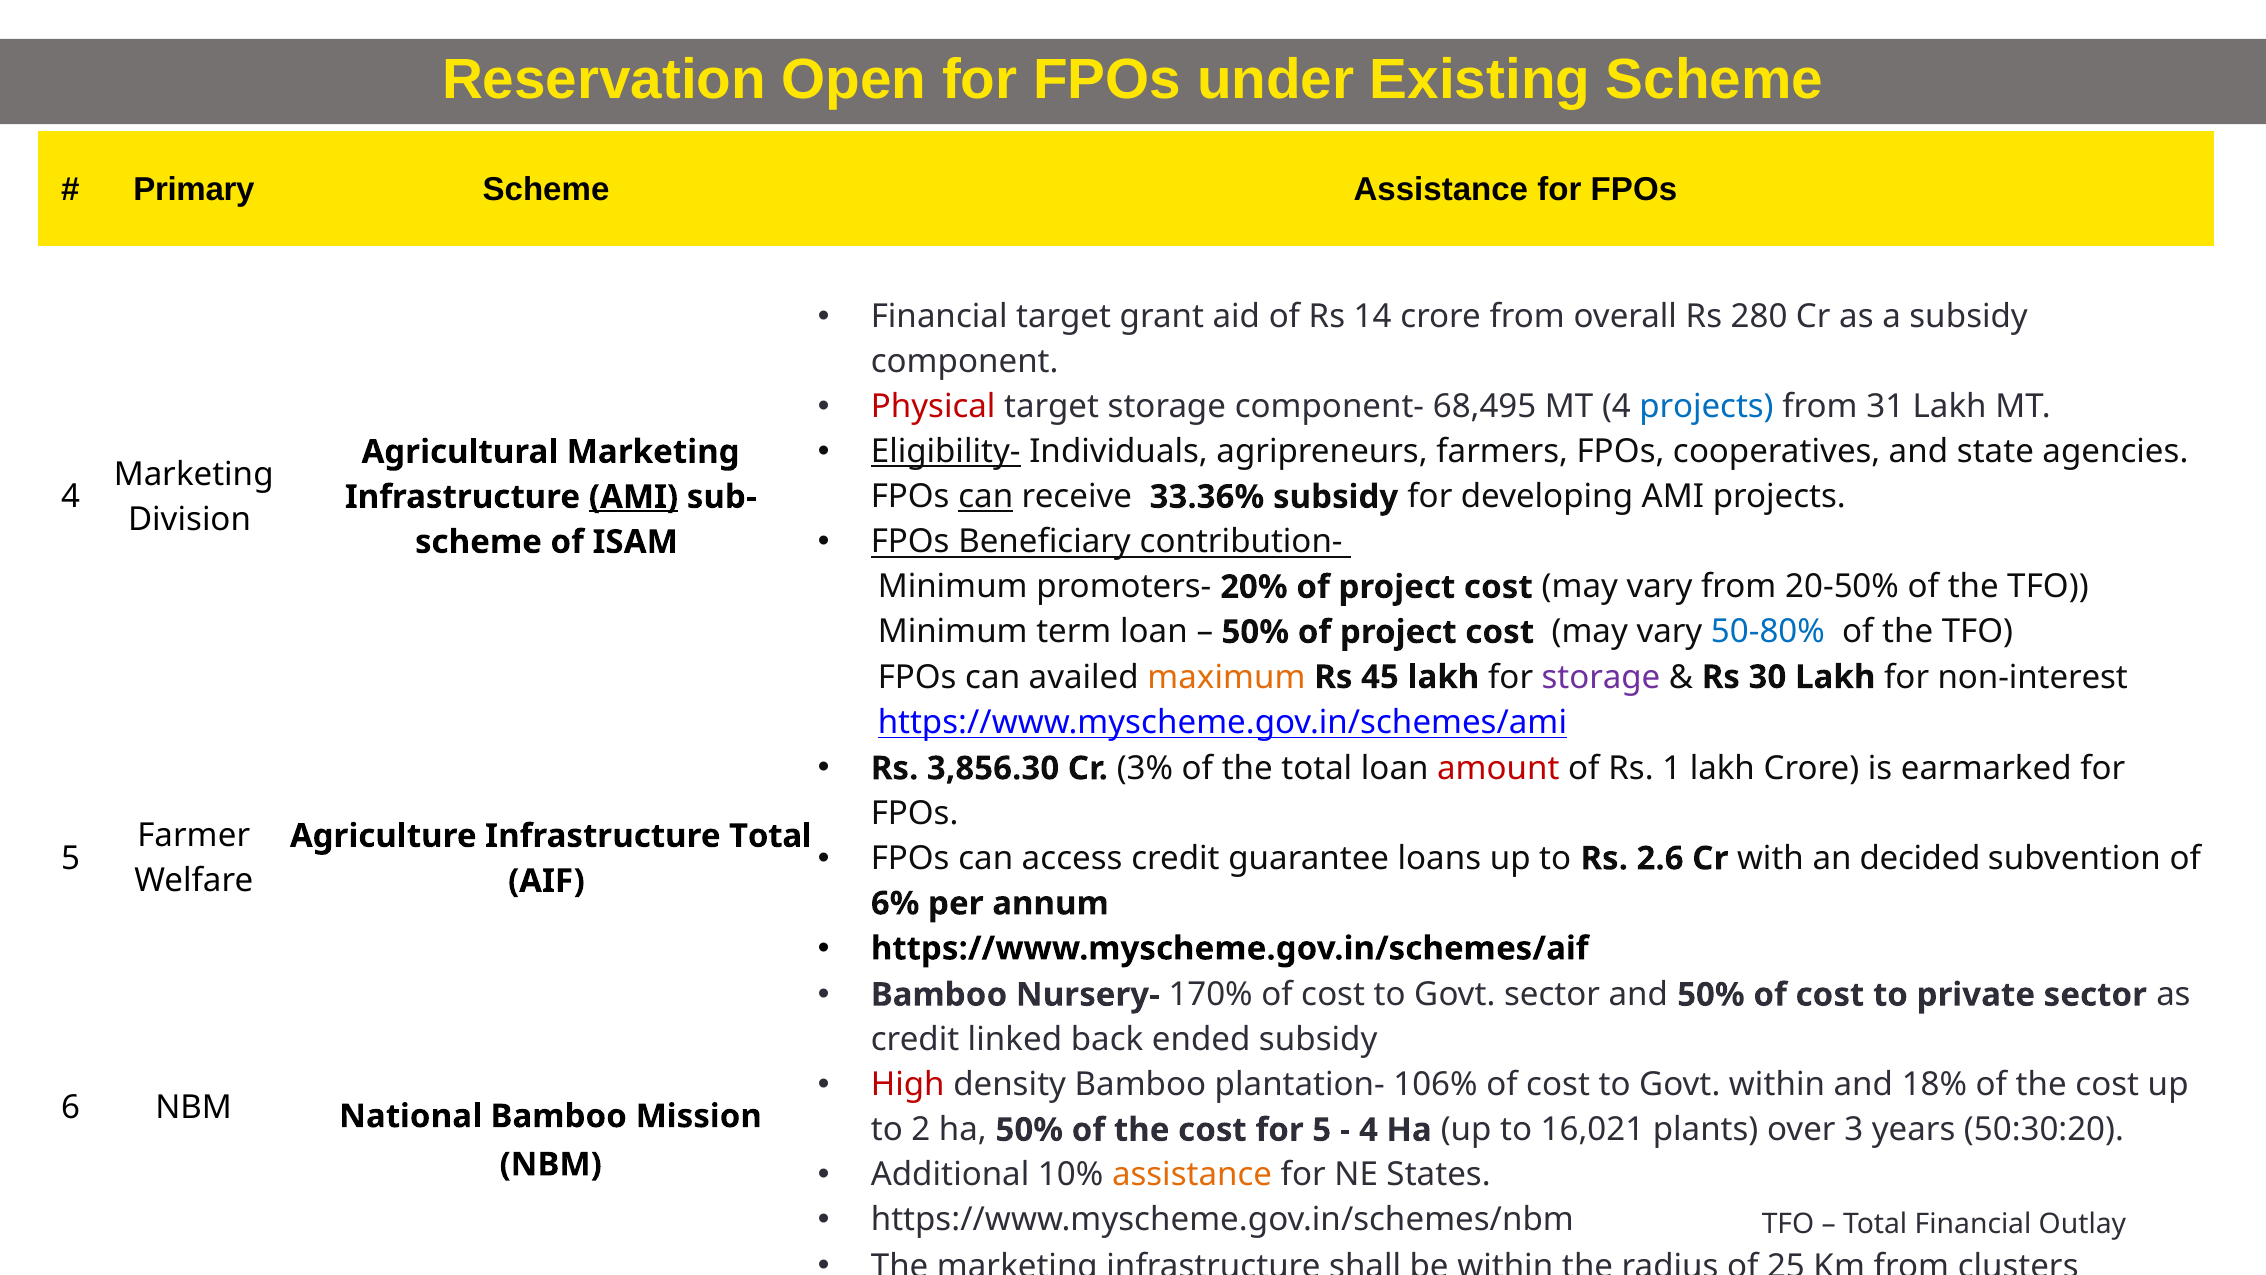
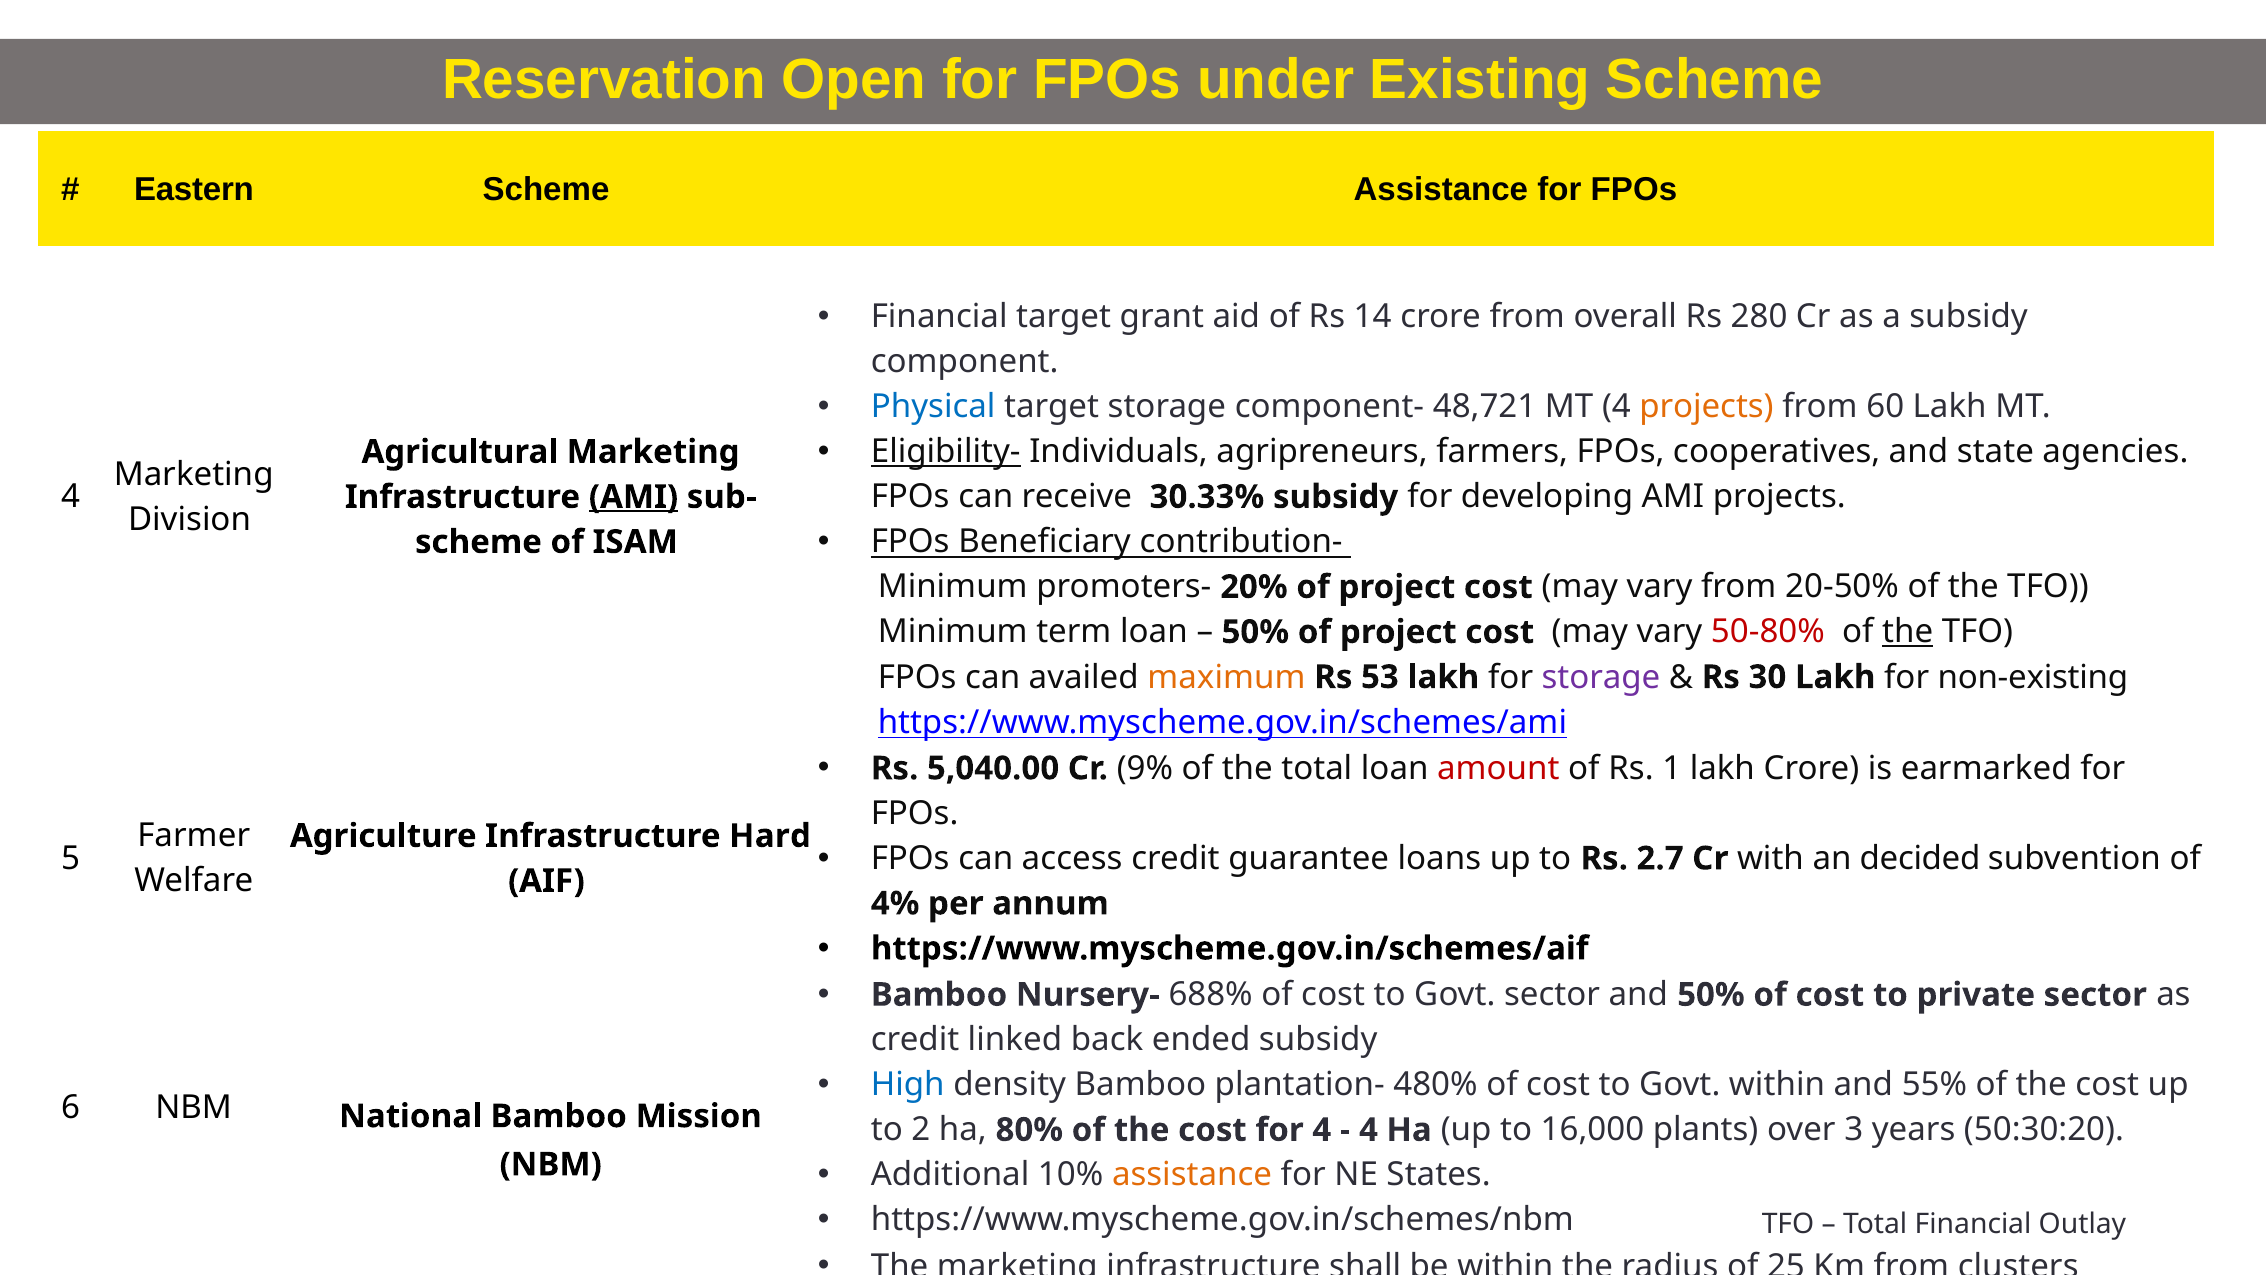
Primary: Primary -> Eastern (194, 189)
Physical colour: red -> blue (933, 407)
68,495: 68,495 -> 48,721 (1485, 407)
projects colour: blue -> orange (1706, 407)
31: 31 -> 60 (1885, 407)
can underline: present -> none (986, 497)
33.36%: 33.36% -> 30.33% (1207, 497)
50-80% colour: blue -> red (1768, 632)
the underline: none -> present (1908, 632)
45: 45 -> 53 (1380, 677)
non-interest: non-interest -> non-existing (2033, 677)
3,856.30: 3,856.30 -> 5,040.00 (993, 768)
3%: 3% -> 9% (1145, 768)
Infrastructure Total: Total -> Hard (770, 836)
2.6: 2.6 -> 2.7 (1660, 858)
6%: 6% -> 4% (895, 903)
170%: 170% -> 688% (1211, 995)
High colour: red -> blue (908, 1085)
106%: 106% -> 480% (1435, 1085)
18%: 18% -> 55% (1934, 1085)
ha 50%: 50% -> 80% (1029, 1130)
for 5: 5 -> 4 (1322, 1130)
16,021: 16,021 -> 16,000 (1592, 1130)
